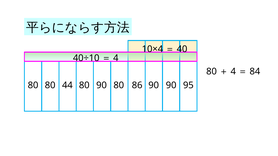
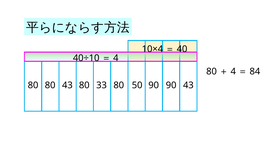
80 44: 44 -> 43 (67, 85)
80 90: 90 -> 33 (102, 85)
86: 86 -> 50 (137, 85)
90 95: 95 -> 43 (188, 85)
